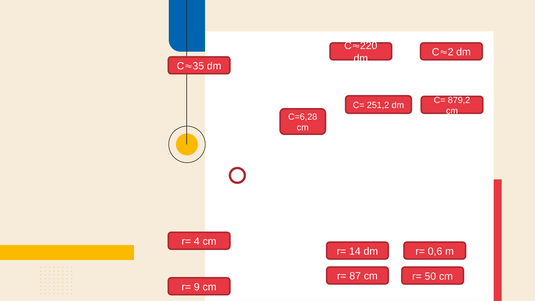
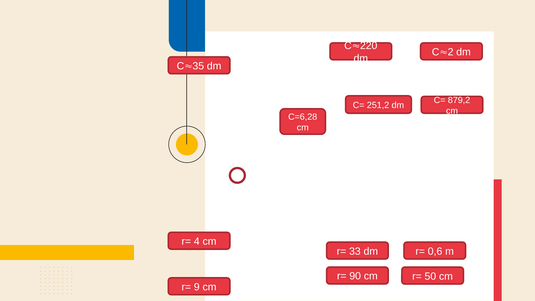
14: 14 -> 33 (355, 251)
87: 87 -> 90 (355, 276)
